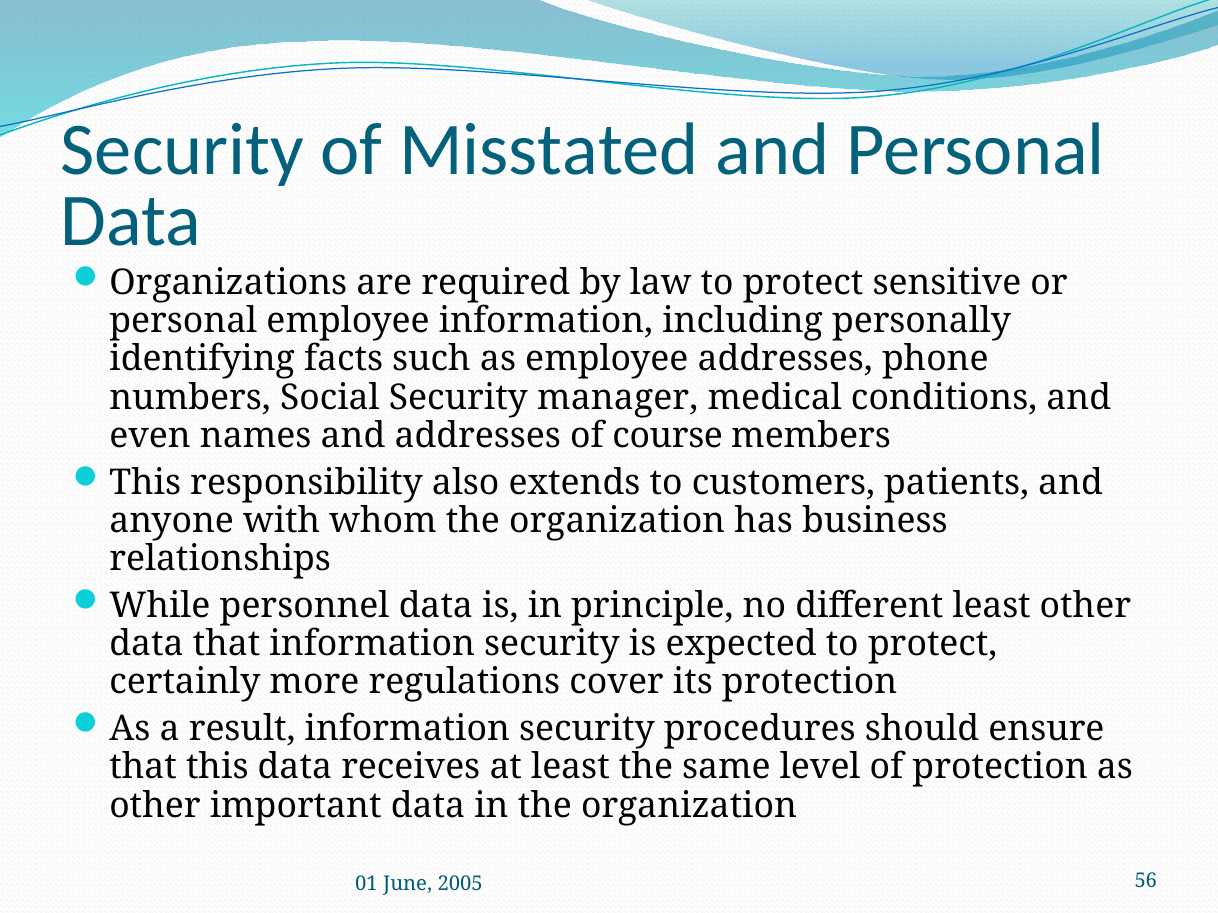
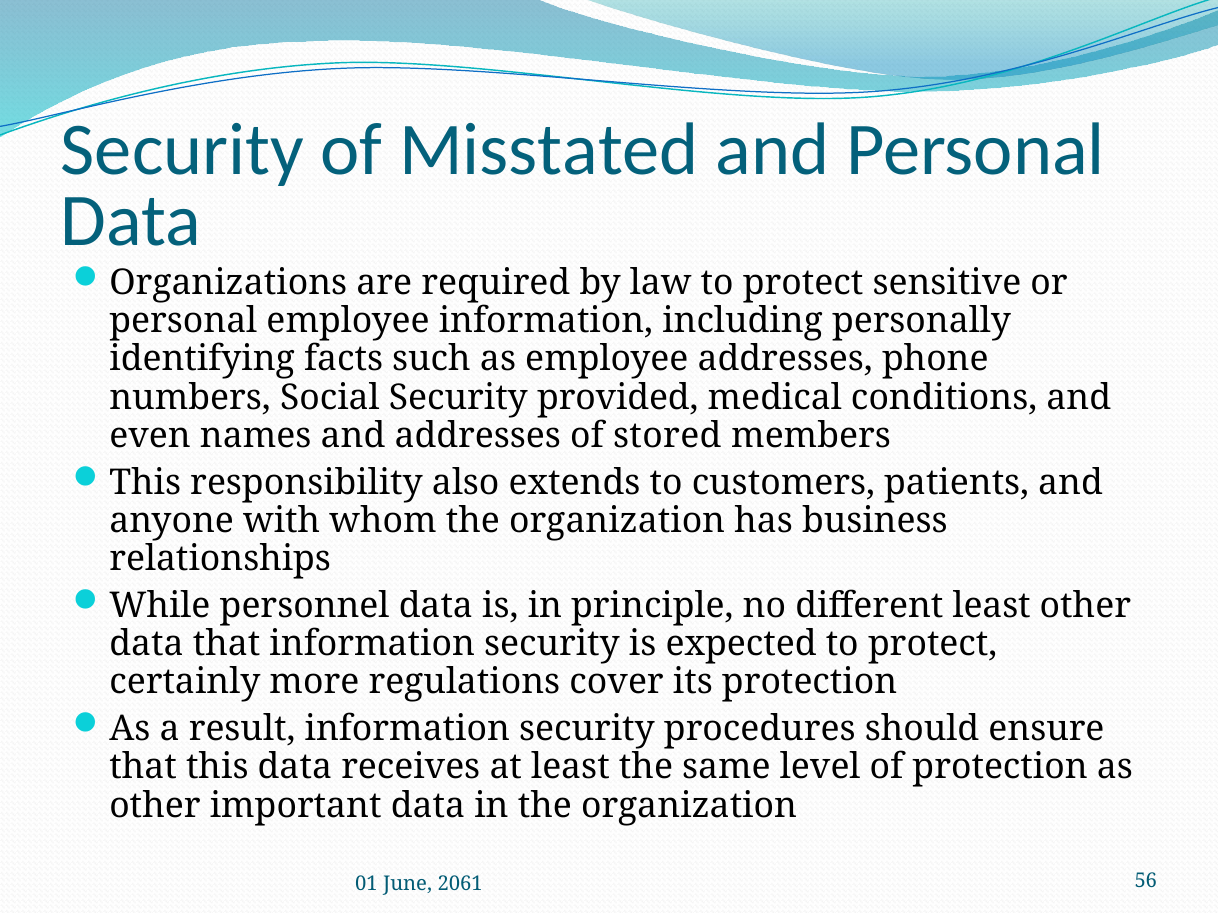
manager: manager -> provided (618, 398)
course: course -> stored (667, 436)
2005: 2005 -> 2061 (460, 885)
